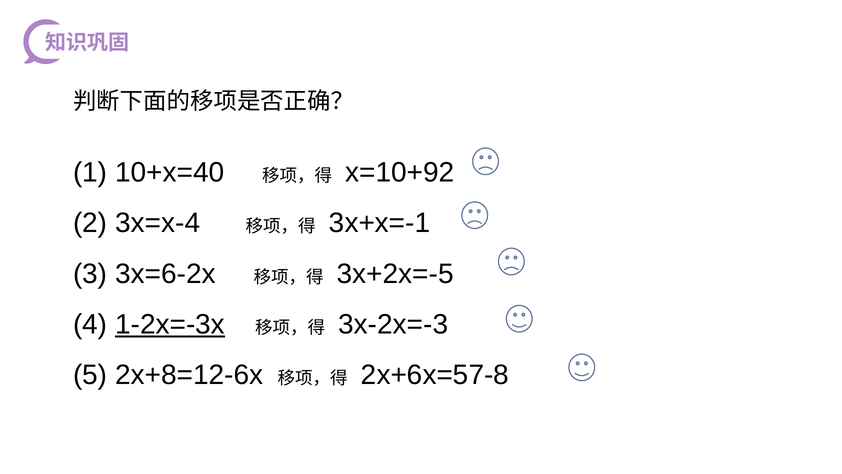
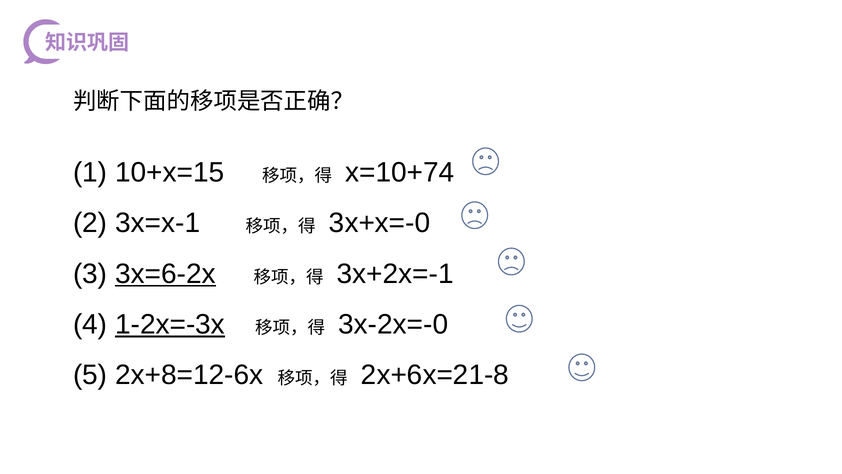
10+x=40: 10+x=40 -> 10+x=15 (170, 173)
x=10+92: x=10+92 -> x=10+74 (400, 173)
3x=x-4: 3x=x-4 -> 3x=x-1 (158, 223)
3x+x=-1: 3x+x=-1 -> 3x+x=-0 (380, 223)
3x=6-2x underline: none -> present (165, 274)
3x+2x=-5: 3x+2x=-5 -> 3x+2x=-1 (395, 274)
3x-2x=-3: 3x-2x=-3 -> 3x-2x=-0 (393, 324)
2x+6x=57-8: 2x+6x=57-8 -> 2x+6x=21-8 (435, 375)
